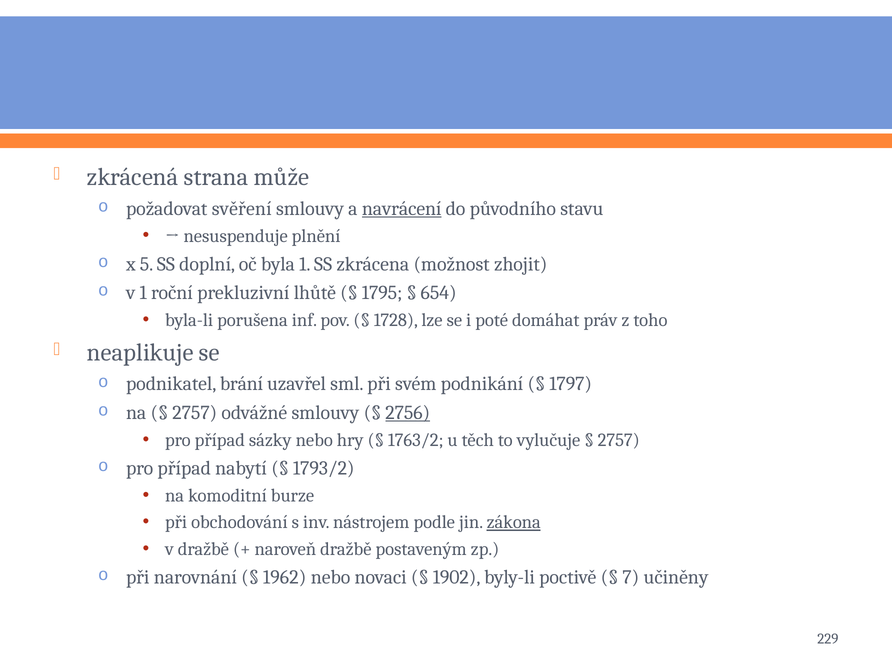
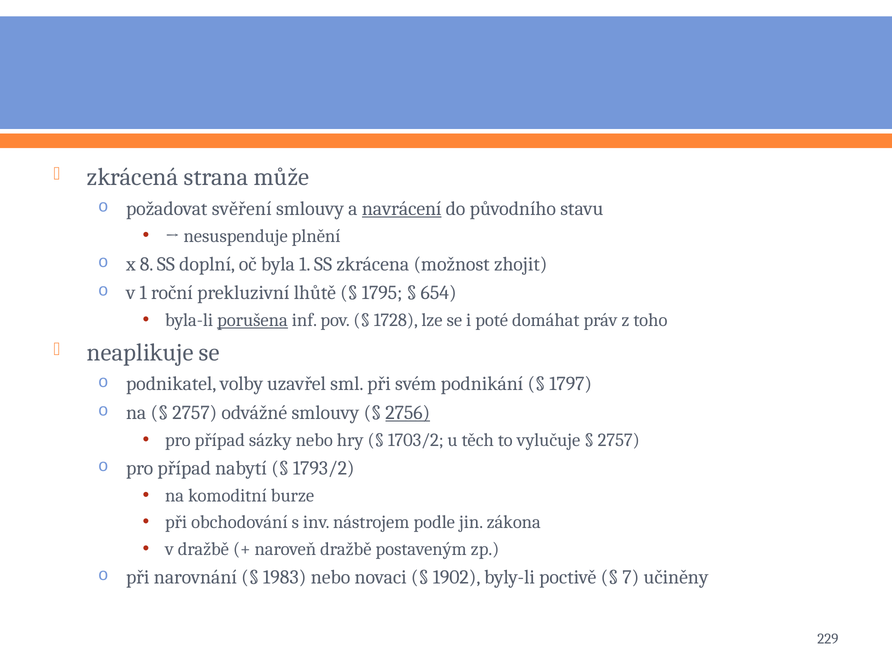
5: 5 -> 8 (147, 264)
porušena underline: none -> present (252, 320)
brání: brání -> volby (241, 384)
1763/2: 1763/2 -> 1703/2 (416, 440)
zákona underline: present -> none (514, 522)
1962: 1962 -> 1983 (285, 577)
